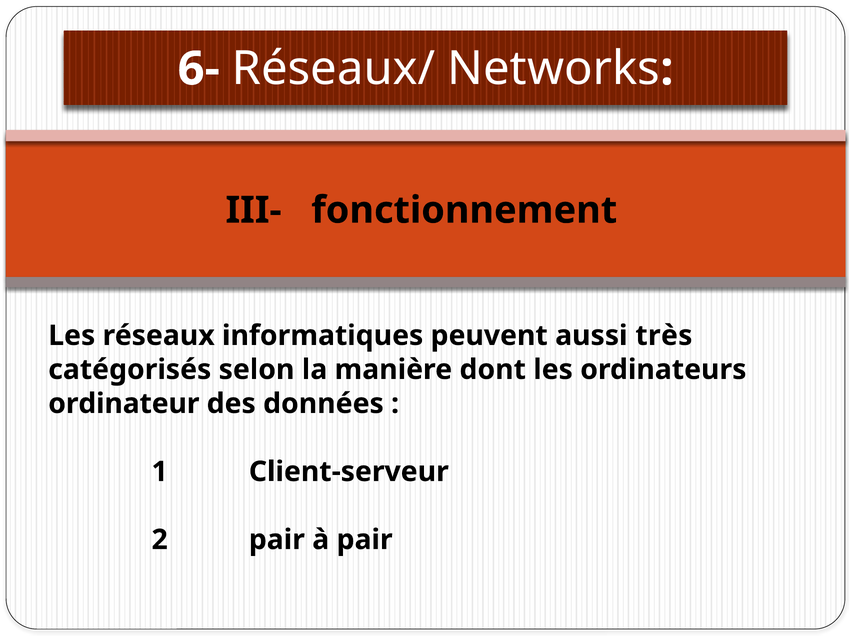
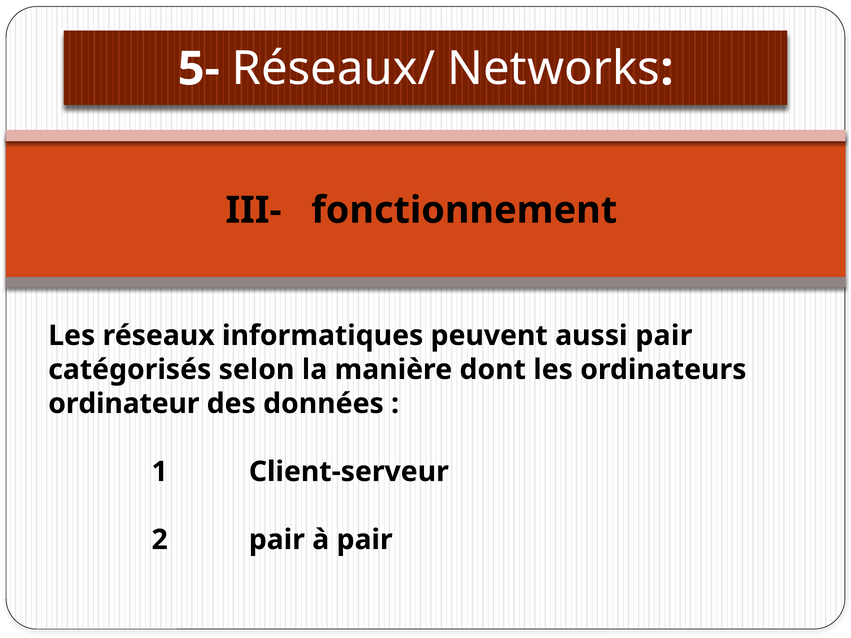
6-: 6- -> 5- (199, 69)
aussi très: très -> pair (664, 336)
